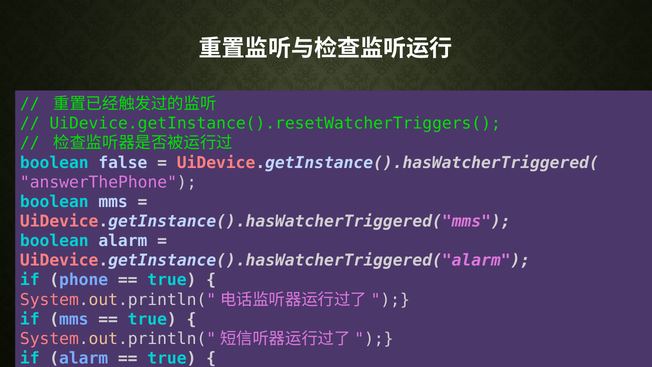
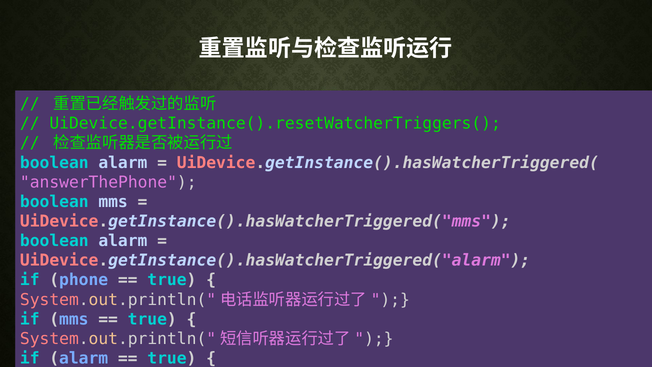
false: false -> alarm (123, 163)
